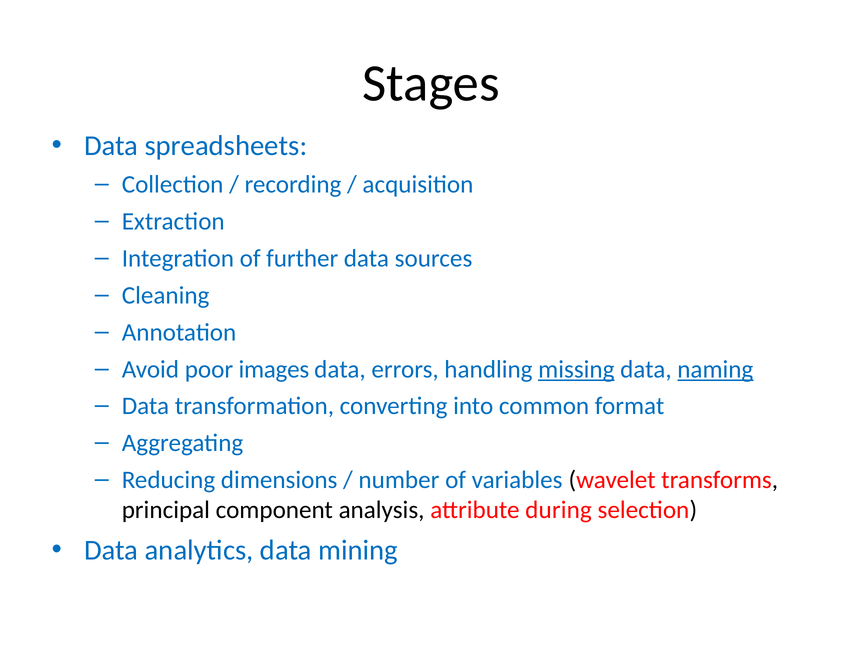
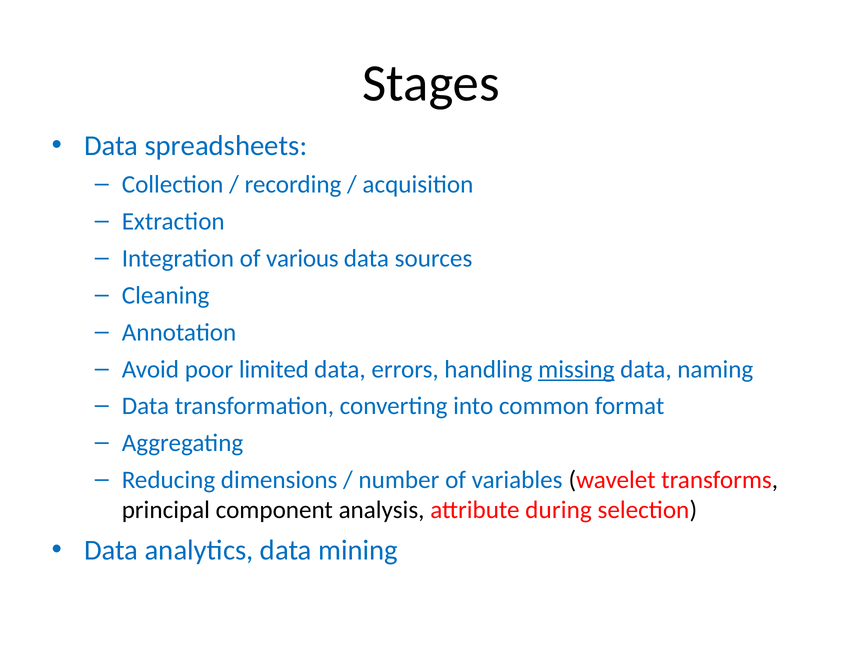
further: further -> various (302, 258)
images: images -> limited (274, 369)
naming underline: present -> none (715, 369)
